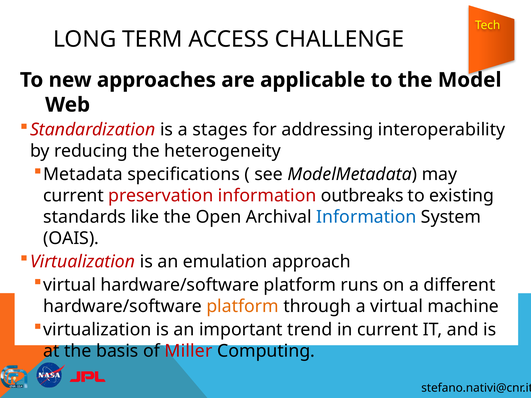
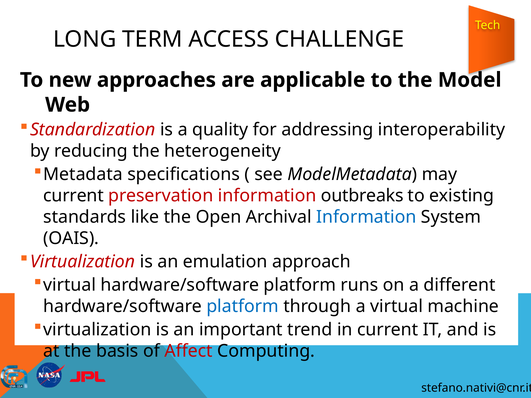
stages: stages -> quality (220, 130)
platform colour: orange -> blue (243, 306)
Miller: Miller -> Affect (189, 351)
